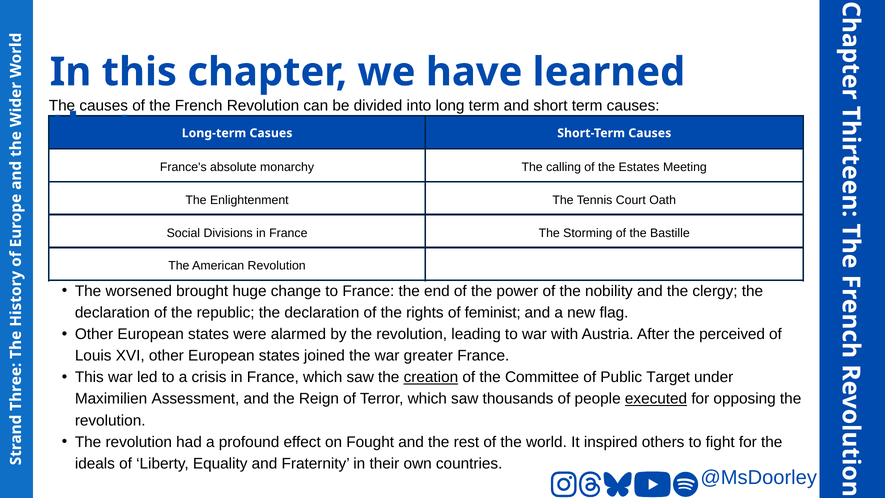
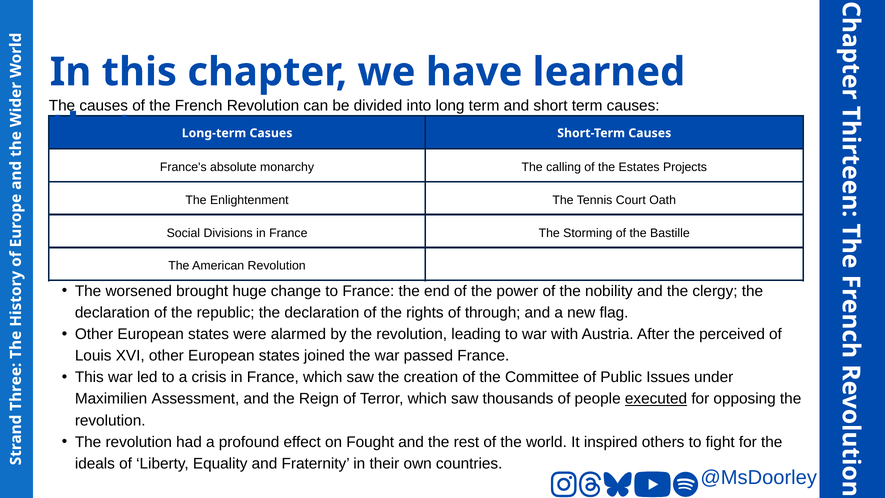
Meeting: Meeting -> Projects (685, 167)
feminist: feminist -> through (493, 313)
greater: greater -> passed (428, 356)
creation underline: present -> none (431, 377)
Target: Target -> Issues (668, 377)
